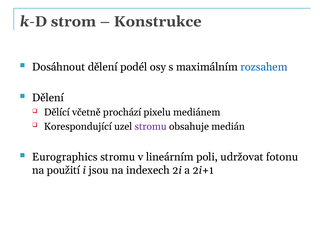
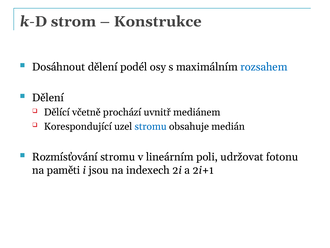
pixelu: pixelu -> uvnitř (157, 112)
stromu colour: purple -> blue (151, 126)
Eurographics: Eurographics -> Rozmísťování (65, 157)
použití: použití -> paměti (64, 170)
